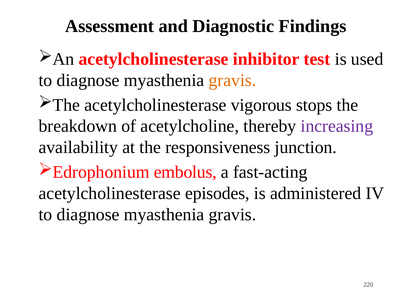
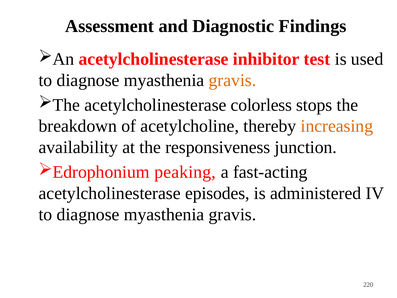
vigorous: vigorous -> colorless (261, 105)
increasing colour: purple -> orange (337, 126)
embolus: embolus -> peaking (185, 172)
